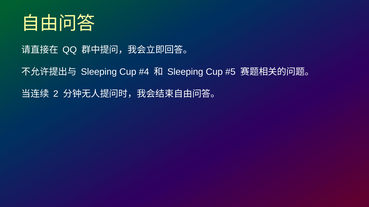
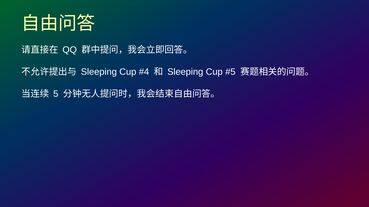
2: 2 -> 5 (56, 94)
